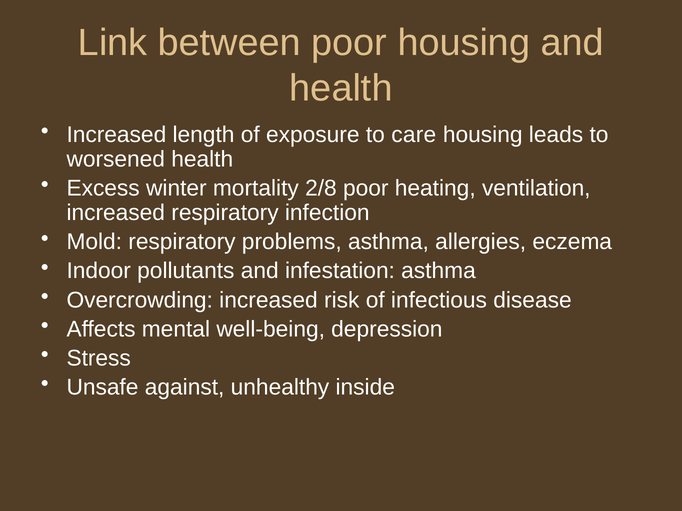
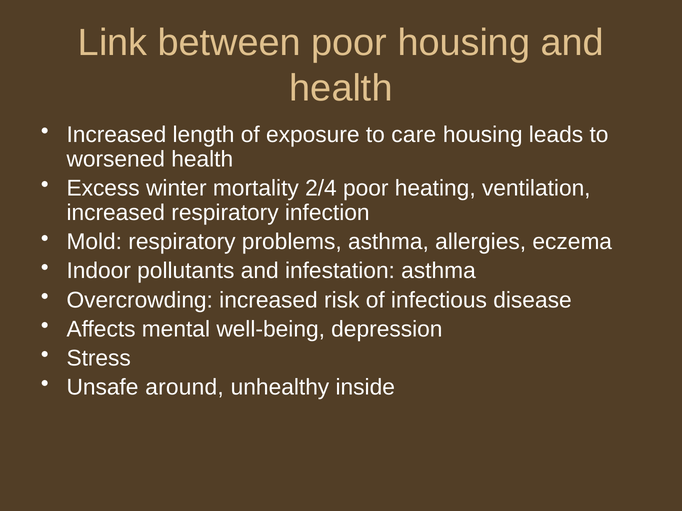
2/8: 2/8 -> 2/4 (321, 189)
against: against -> around (184, 388)
